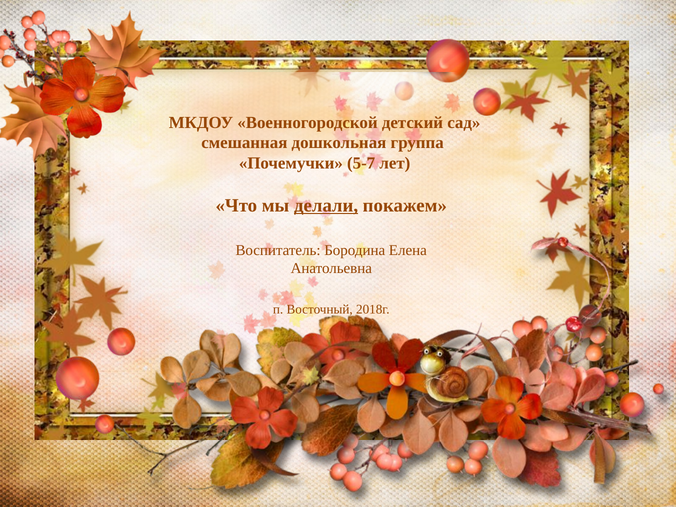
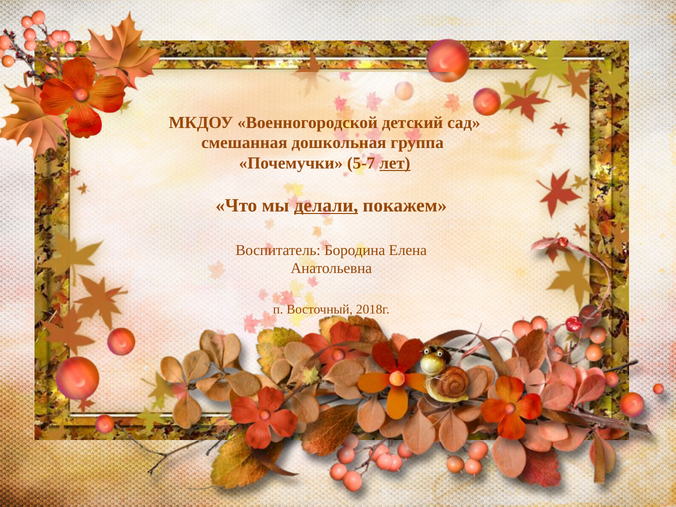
лет underline: none -> present (395, 163)
